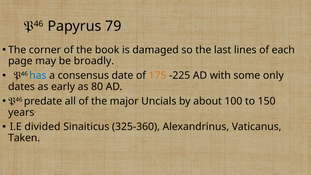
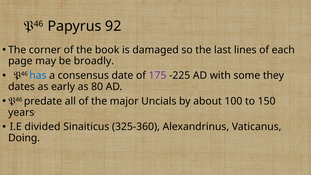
79: 79 -> 92 (113, 26)
175 colour: orange -> purple (157, 75)
only: only -> they (273, 75)
Taken: Taken -> Doing (24, 138)
